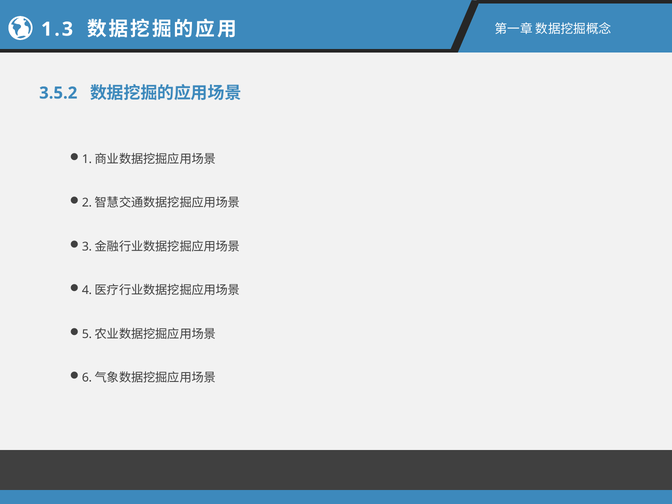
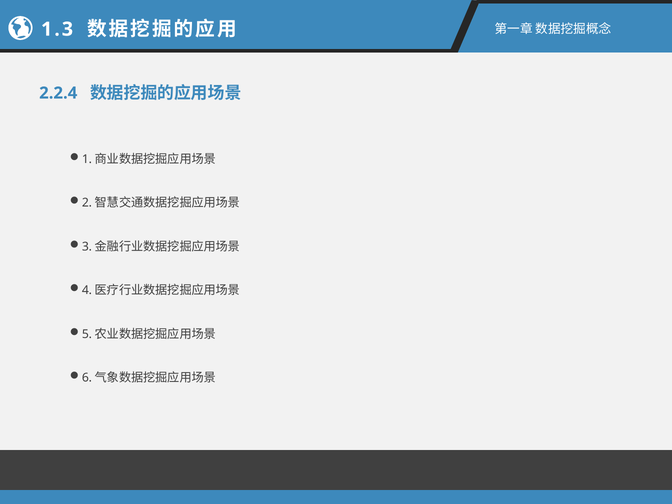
3.5.2: 3.5.2 -> 2.2.4 (58, 93)
